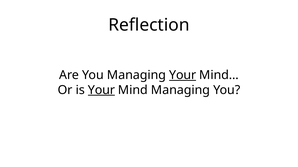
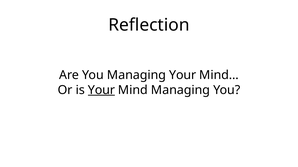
Your underline: present -> none (183, 75)
